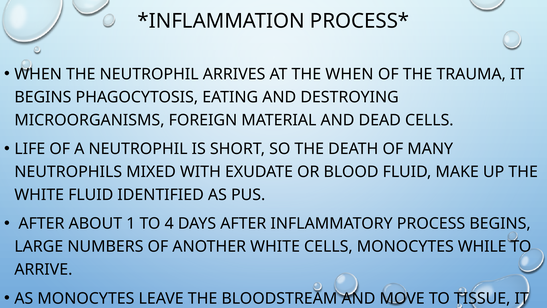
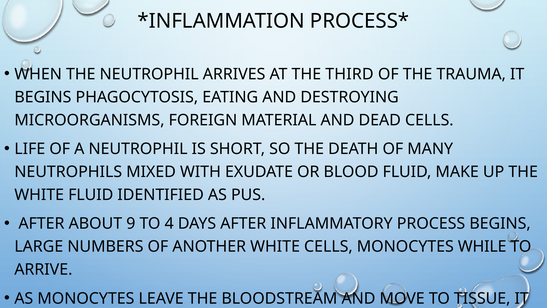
THE WHEN: WHEN -> THIRD (349, 74)
1: 1 -> 9 (131, 223)
